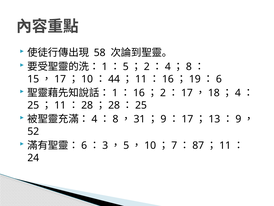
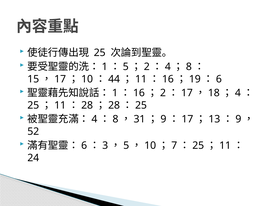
58: 58 -> 25 (100, 53)
87: 87 -> 25 (198, 145)
